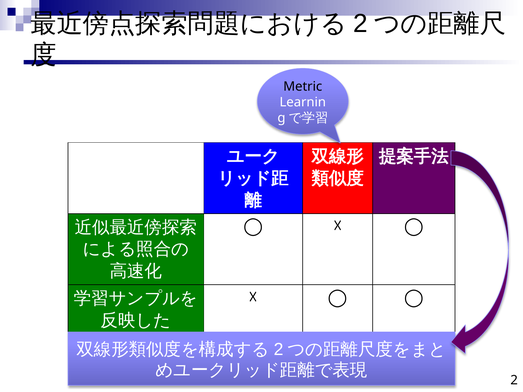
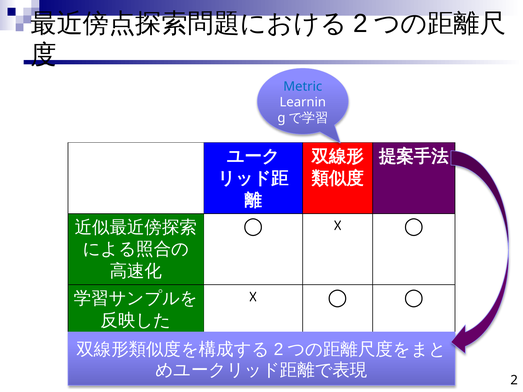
Metric colour: black -> blue (303, 87)
